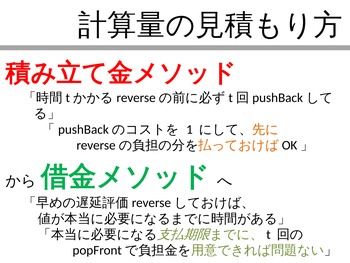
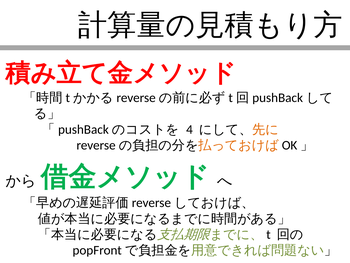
1: 1 -> 4 (189, 129)
